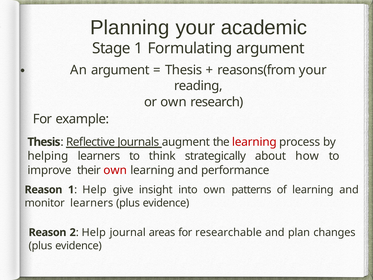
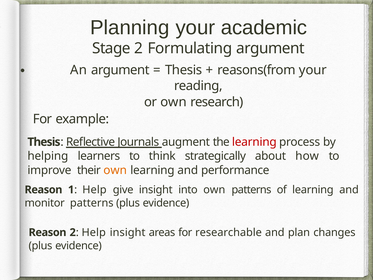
Stage 1: 1 -> 2 (138, 48)
own colour: red -> orange (115, 170)
monitor learners: learners -> patterns (92, 203)
Help journal: journal -> insight (128, 232)
